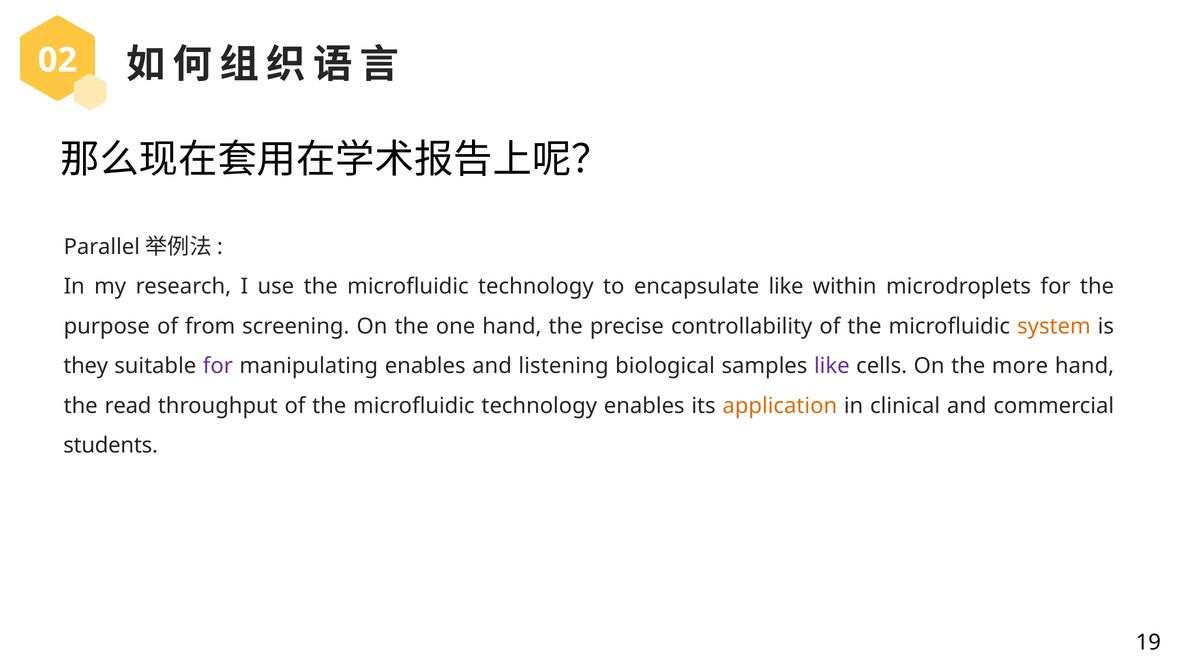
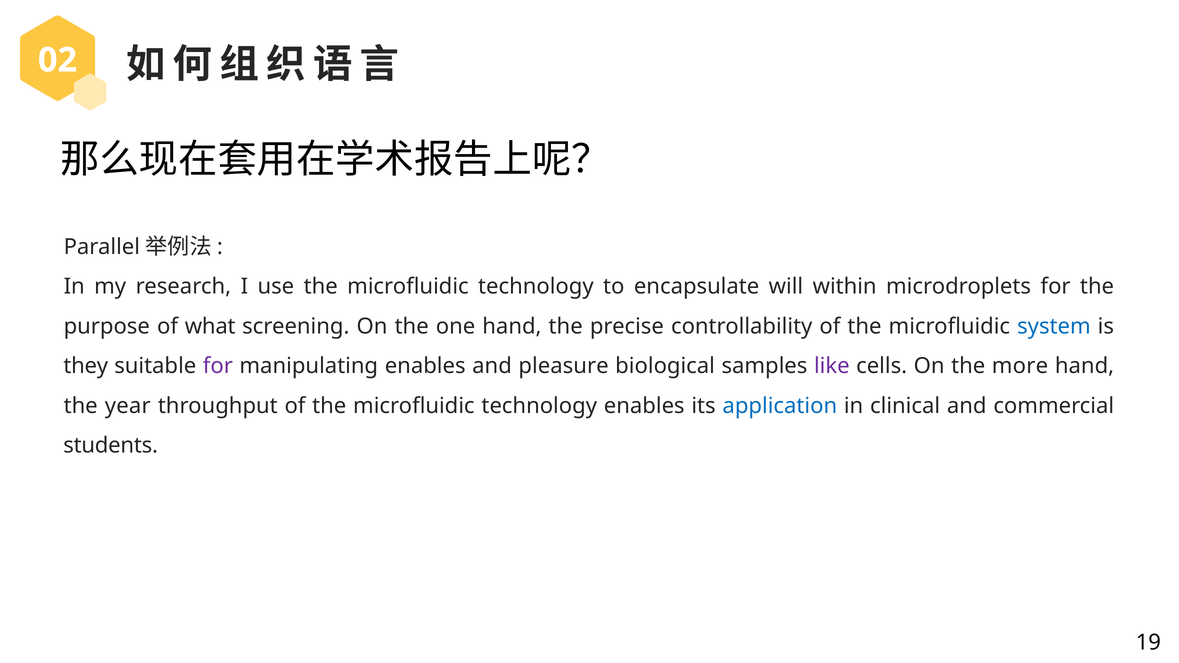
encapsulate like: like -> will (786, 287)
from: from -> what (210, 326)
system colour: orange -> blue (1054, 326)
listening: listening -> pleasure (564, 366)
read: read -> year (128, 406)
application colour: orange -> blue (780, 406)
